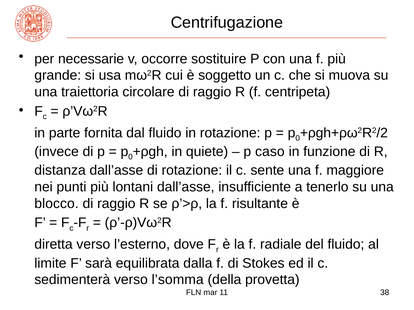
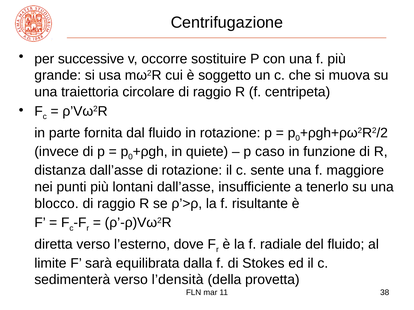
necessarie: necessarie -> successive (91, 59)
l’somma: l’somma -> l’densità (178, 280)
